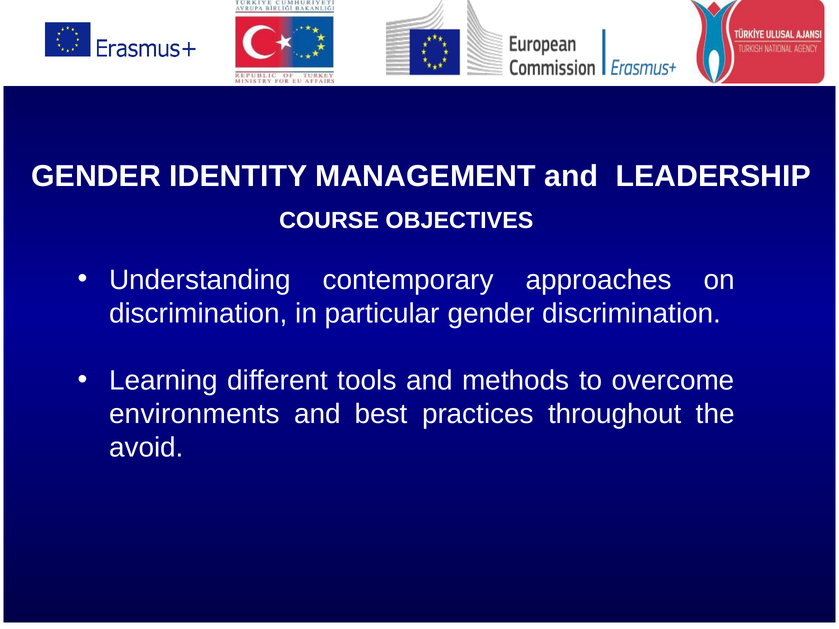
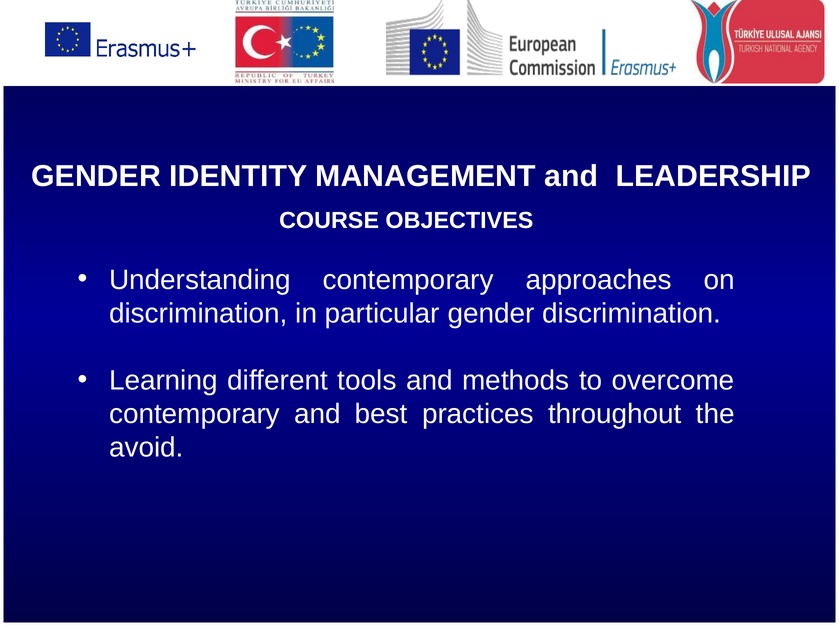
environments: environments -> contemporary (194, 414)
